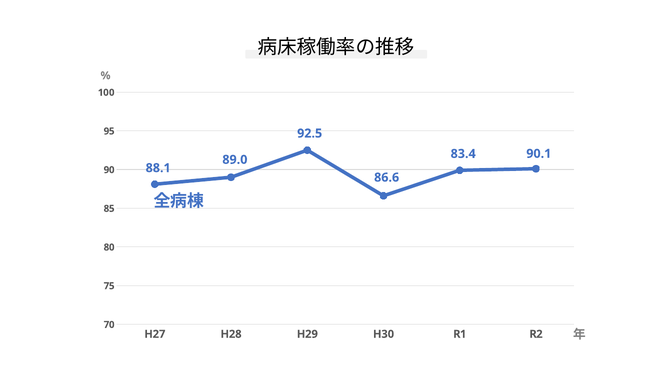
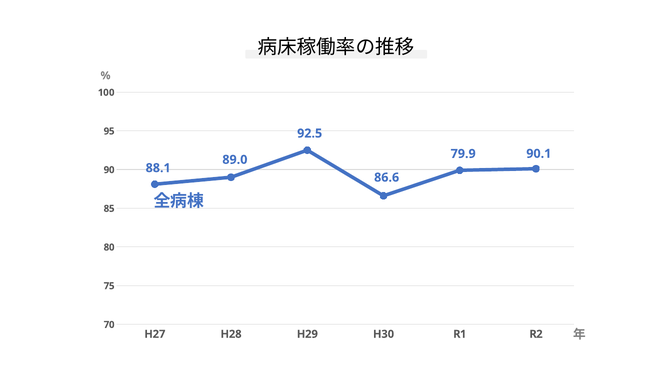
83.4: 83.4 -> 79.9 (463, 154)
